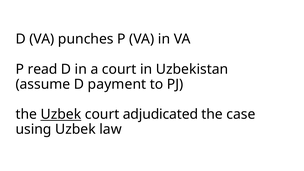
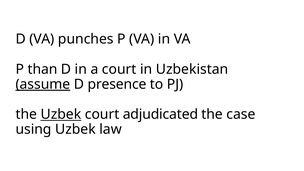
read: read -> than (42, 69)
assume underline: none -> present (43, 84)
payment: payment -> presence (117, 84)
